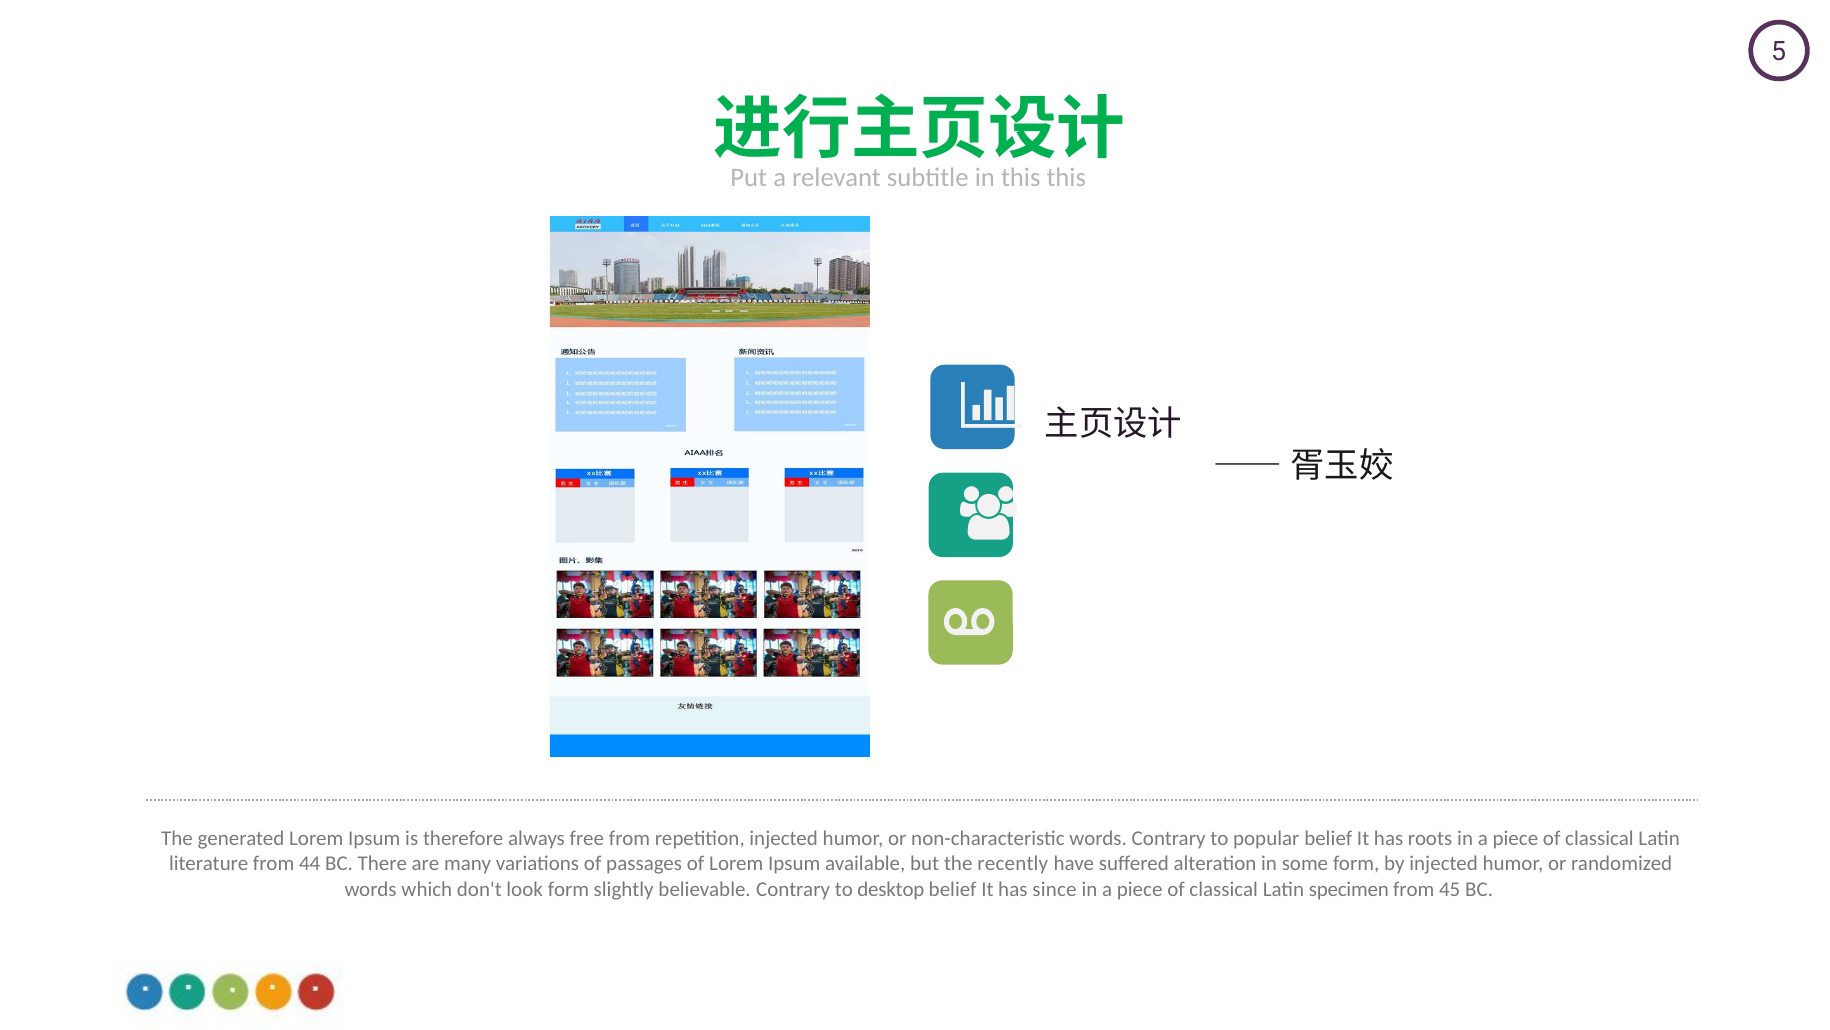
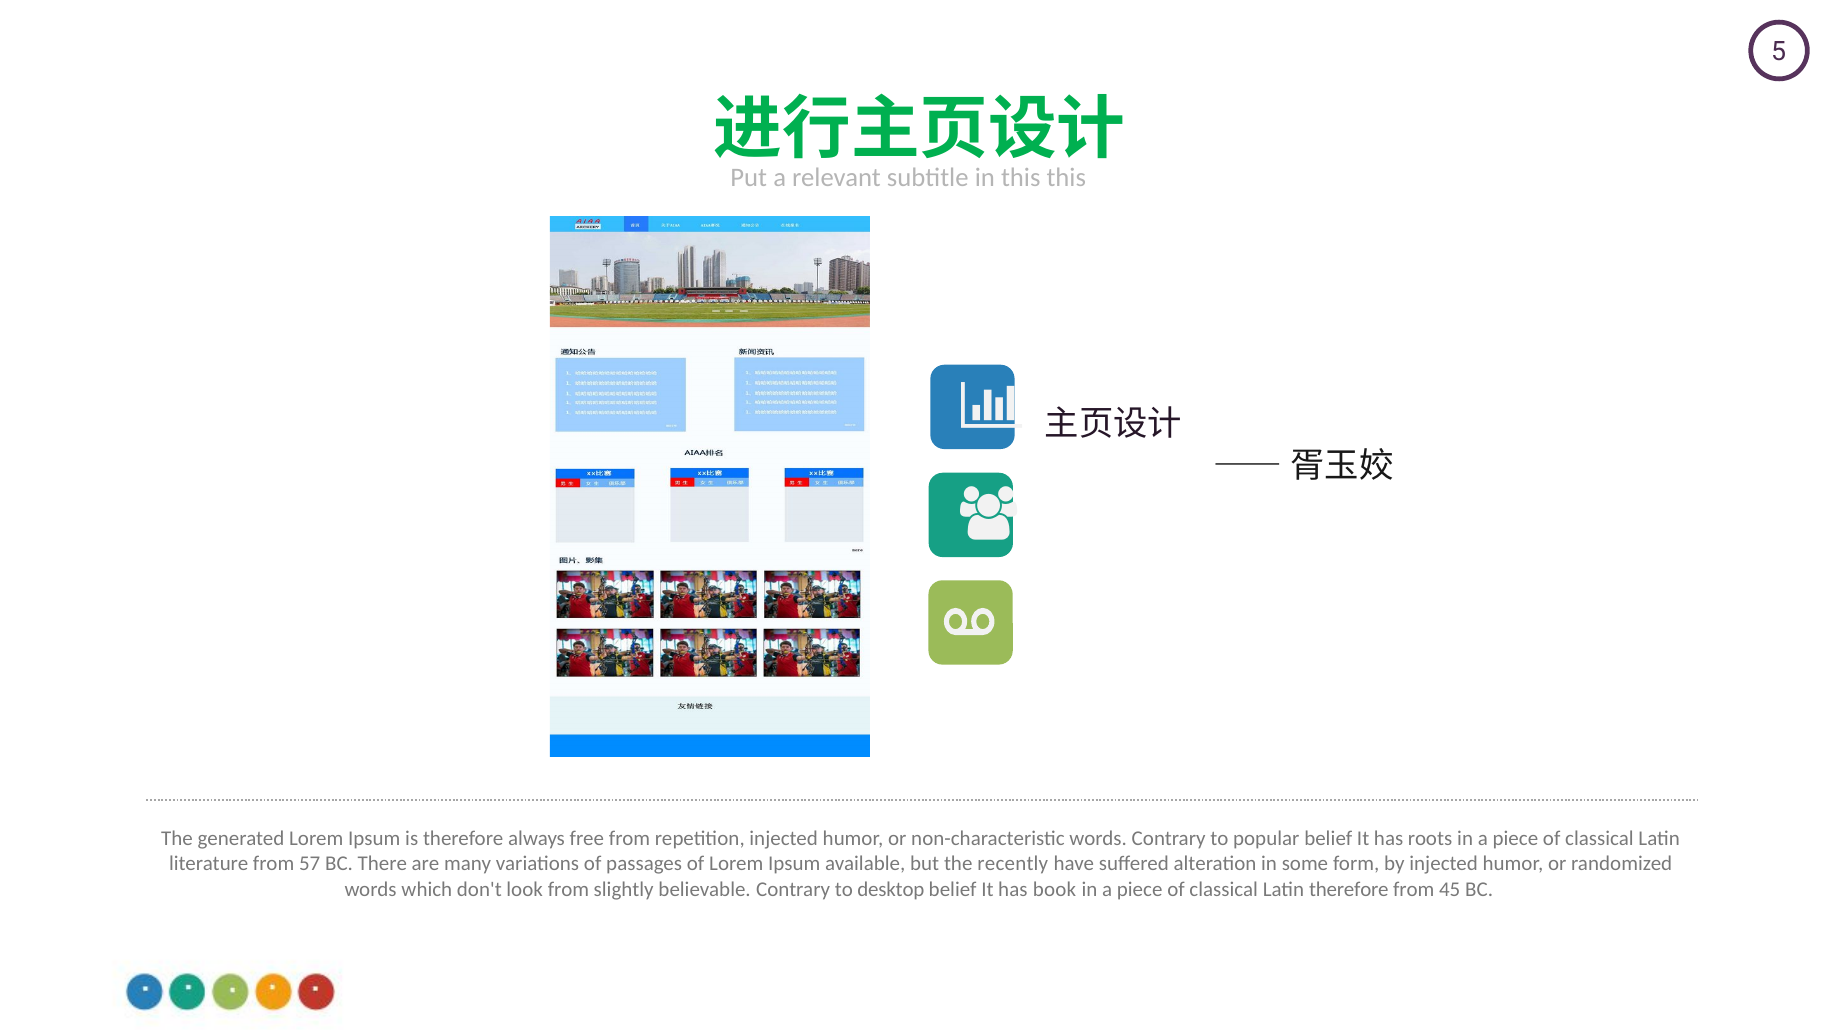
44: 44 -> 57 (310, 864)
look form: form -> from (568, 889)
since: since -> book (1054, 889)
Latin specimen: specimen -> therefore (1349, 889)
